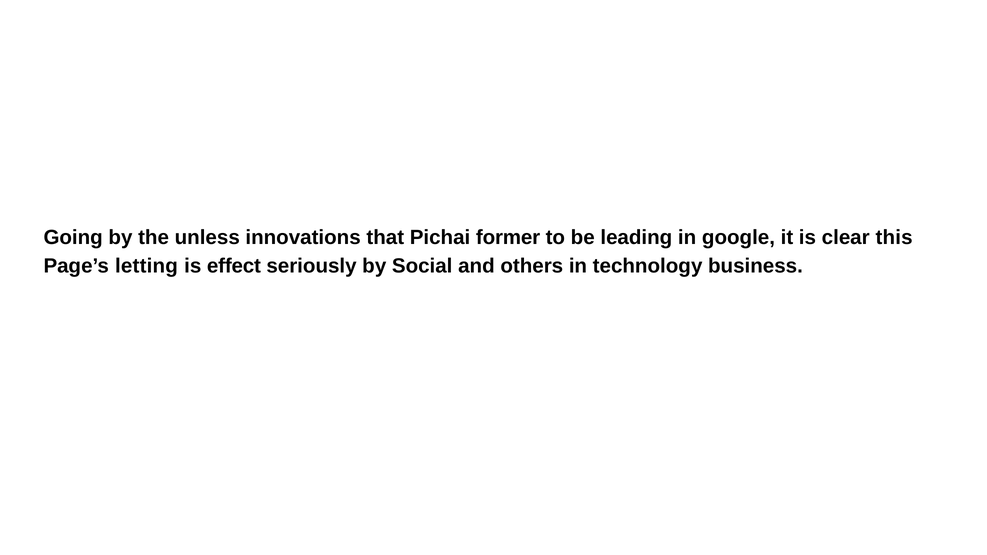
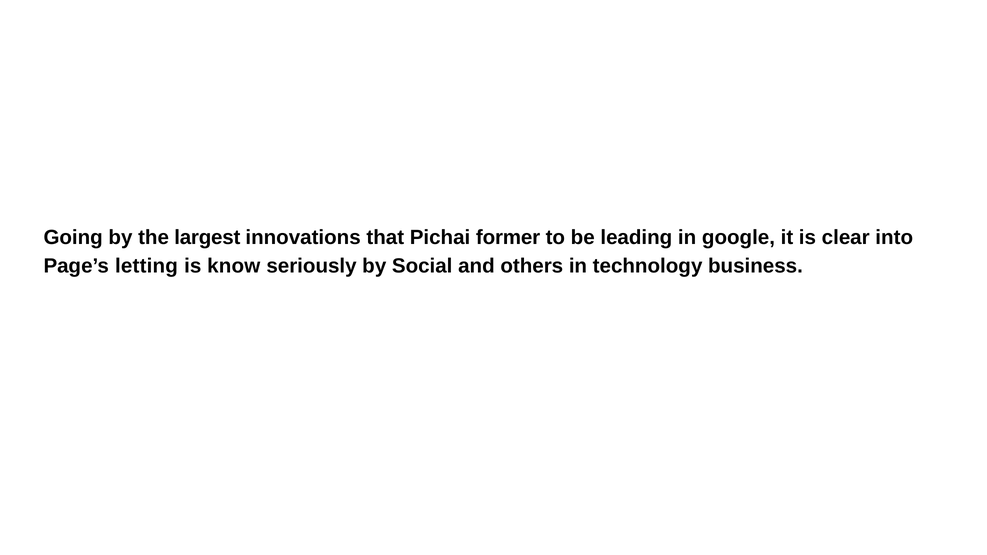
unless: unless -> largest (207, 238)
this: this -> into (894, 238)
effect: effect -> know (234, 266)
